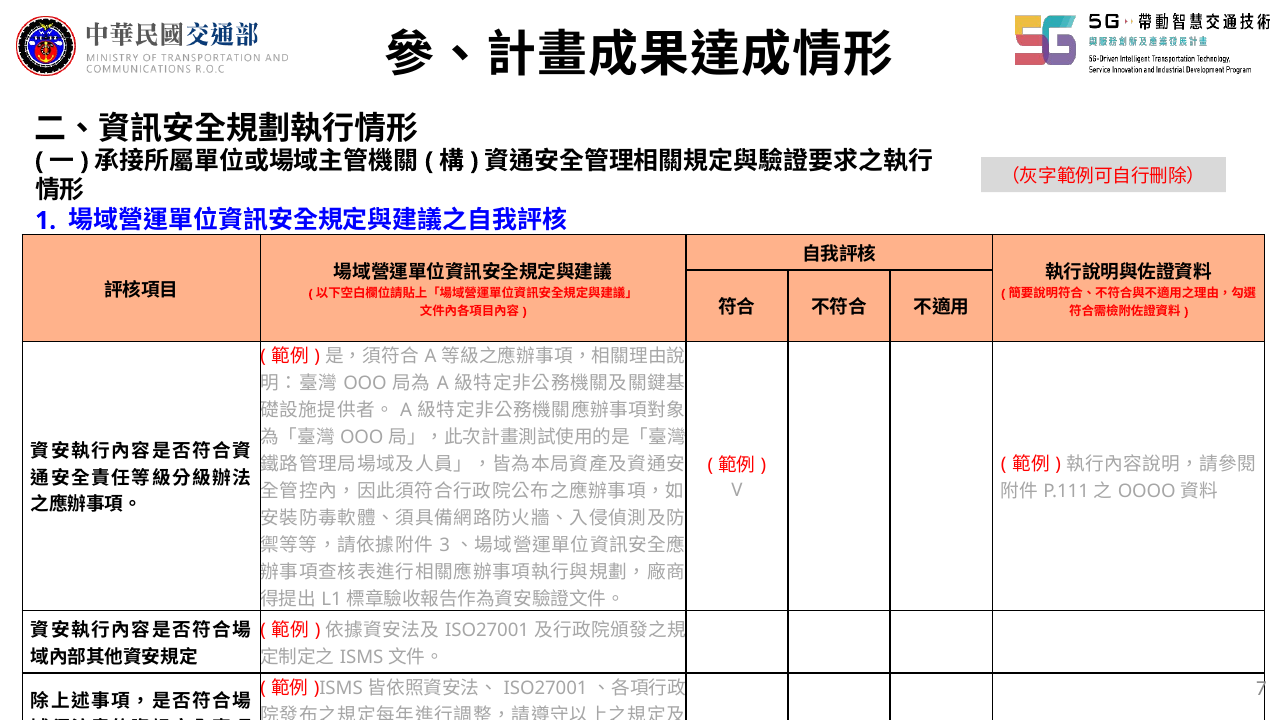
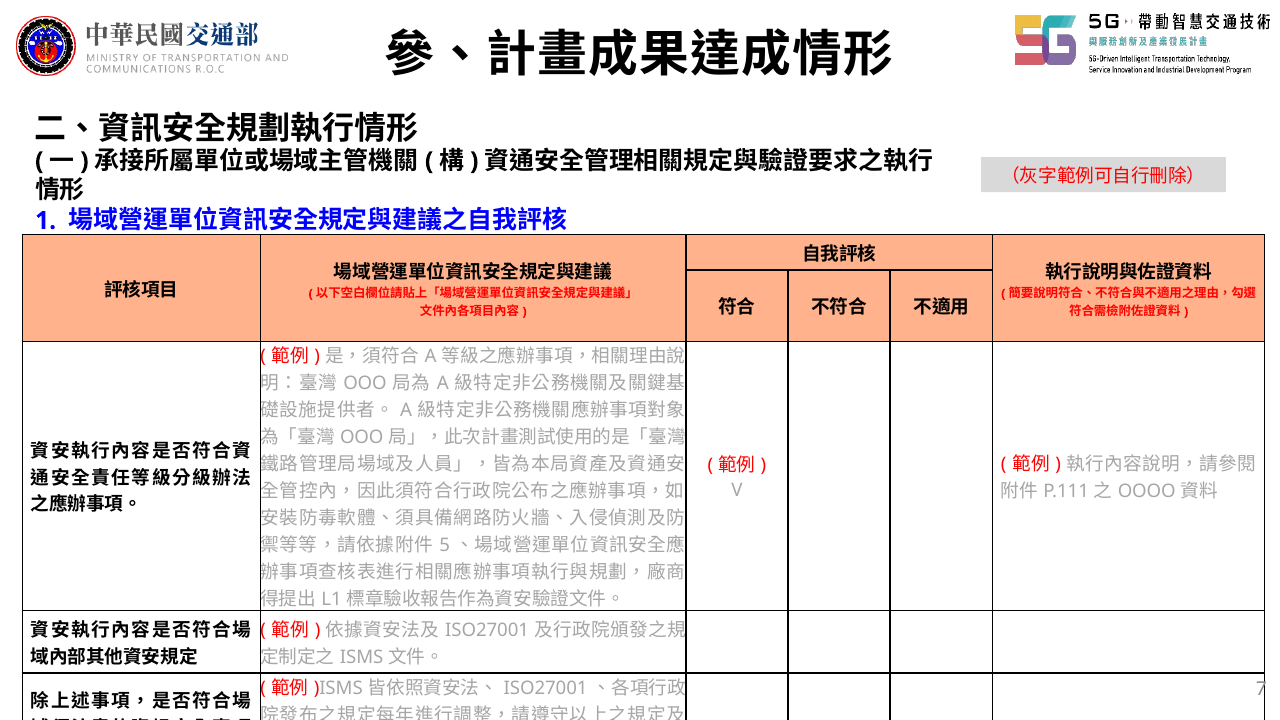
3: 3 -> 5 (445, 545)
